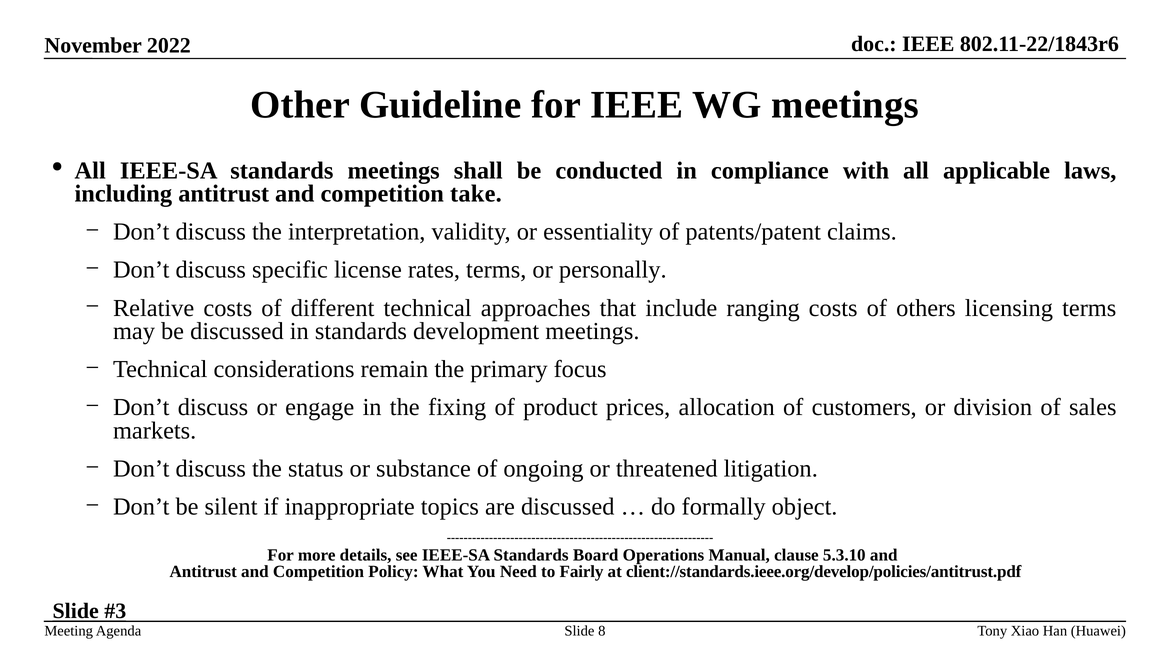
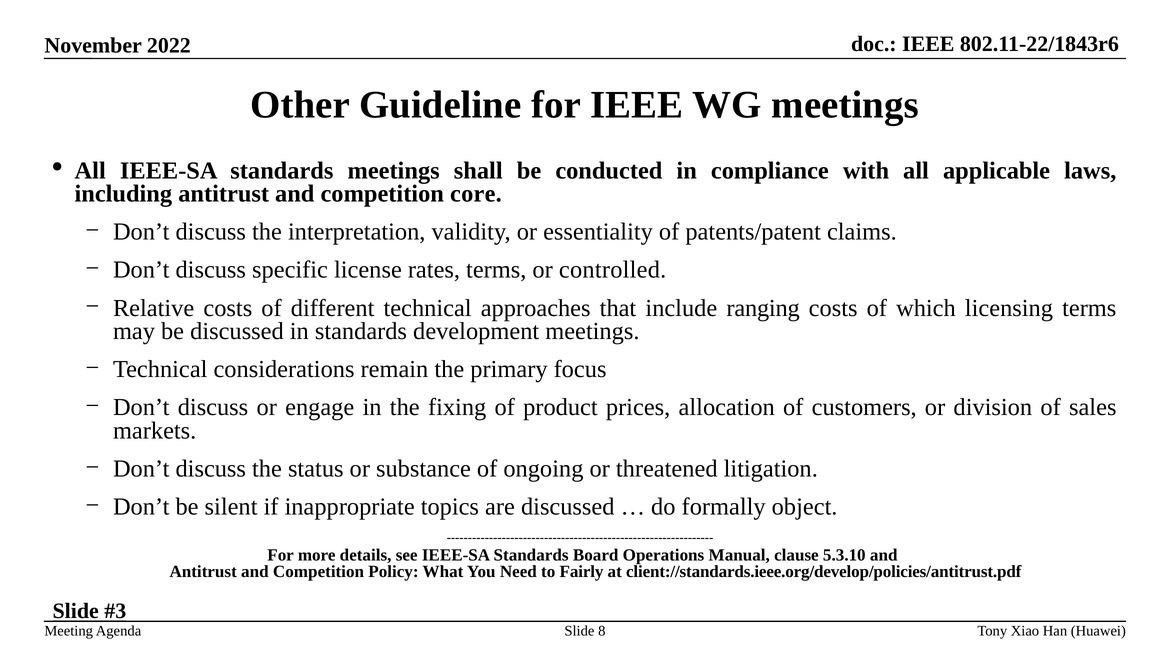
take: take -> core (476, 194)
personally: personally -> controlled (613, 270)
others: others -> which (926, 308)
